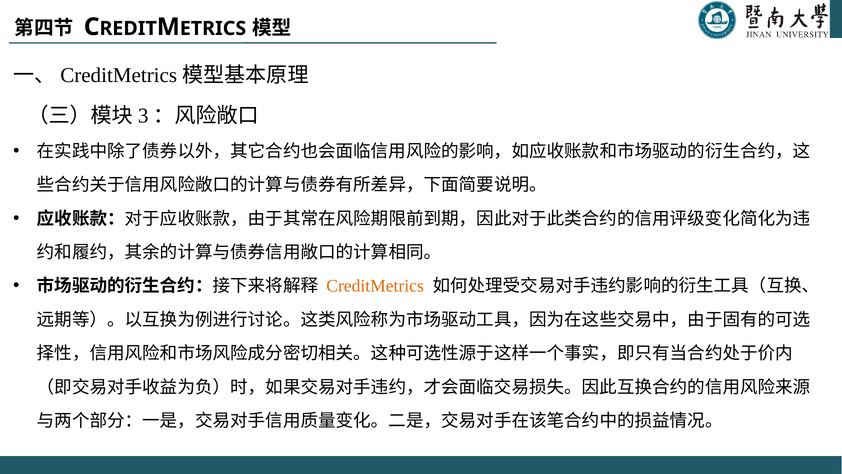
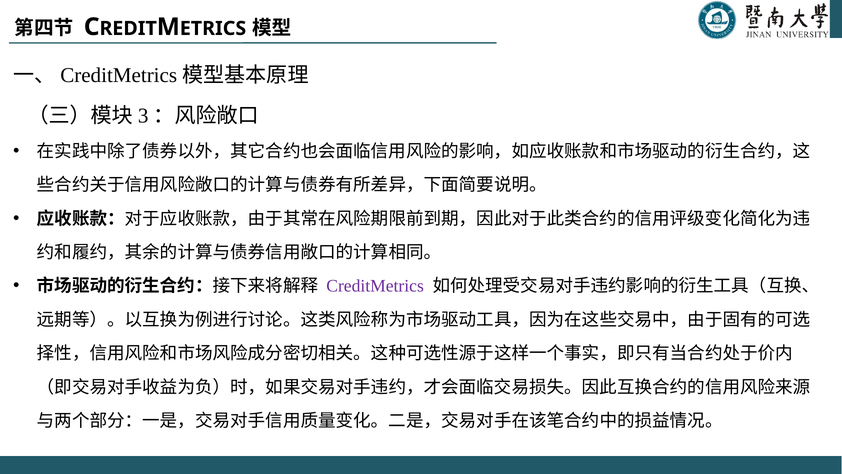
CreditMetrics colour: orange -> purple (375, 286)
